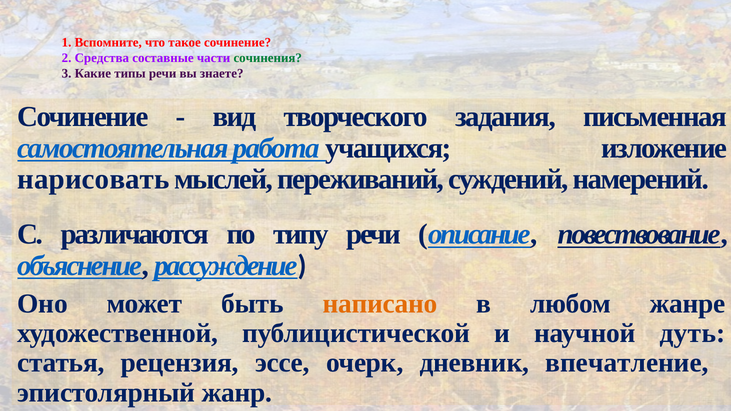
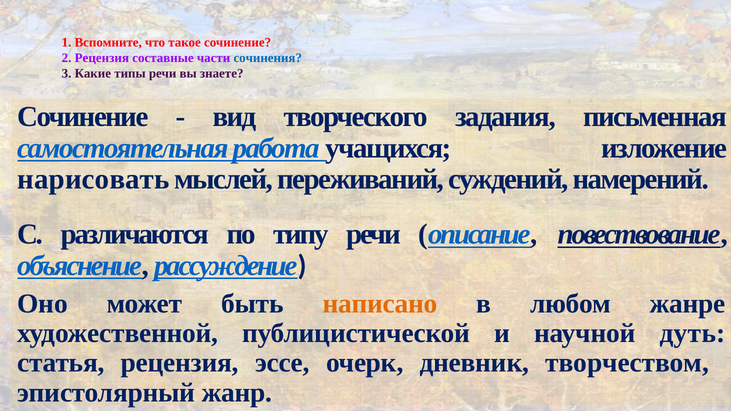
2 Средства: Средства -> Рецензия (102, 58)
сочинения colour: green -> blue (268, 58)
впечатление: впечатление -> творчеством (627, 363)
